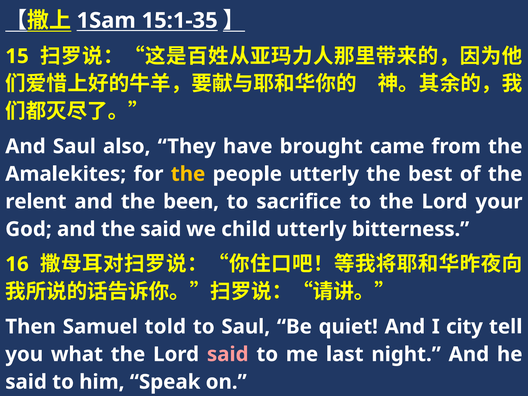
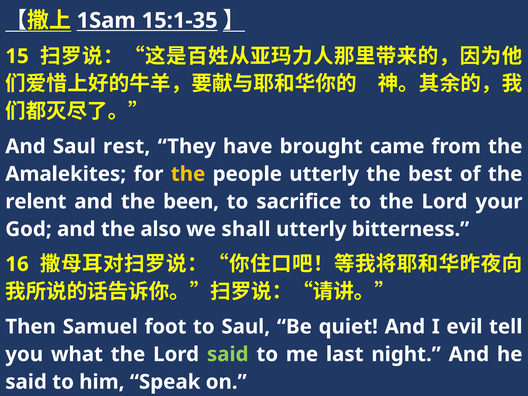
also: also -> rest (127, 146)
the said: said -> also (161, 229)
child: child -> shall (246, 229)
told: told -> foot (165, 327)
city: city -> evil (464, 327)
said colour: pink -> light green (228, 354)
